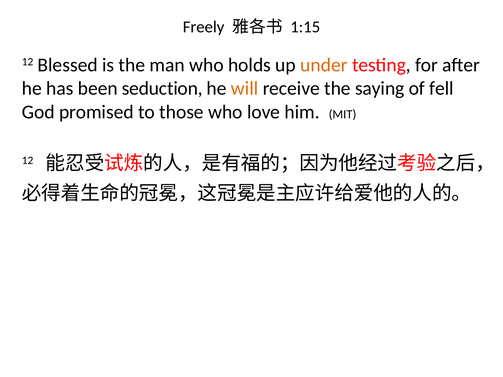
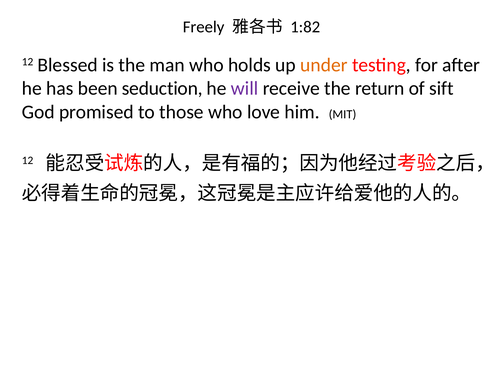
1:15: 1:15 -> 1:82 (305, 27)
will colour: orange -> purple (245, 89)
saying: saying -> return (380, 89)
fell: fell -> sift (441, 89)
